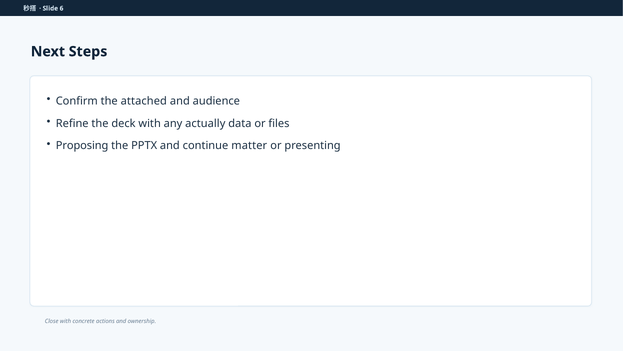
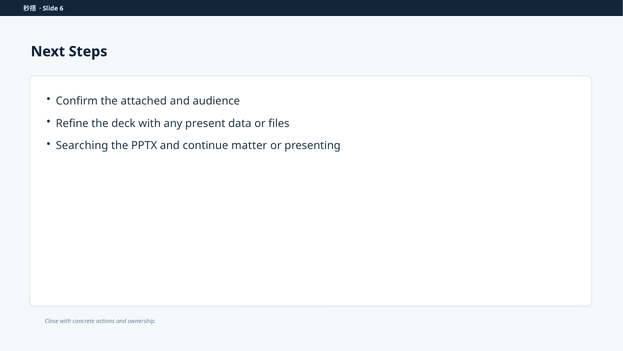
actually: actually -> present (205, 123)
Proposing: Proposing -> Searching (82, 145)
